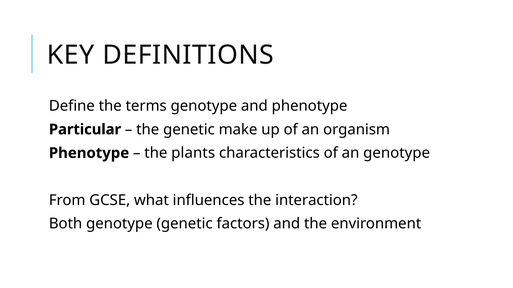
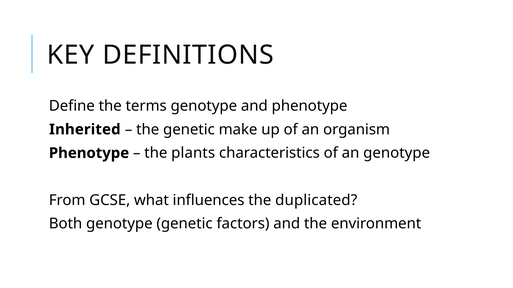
Particular: Particular -> Inherited (85, 130)
interaction: interaction -> duplicated (316, 201)
